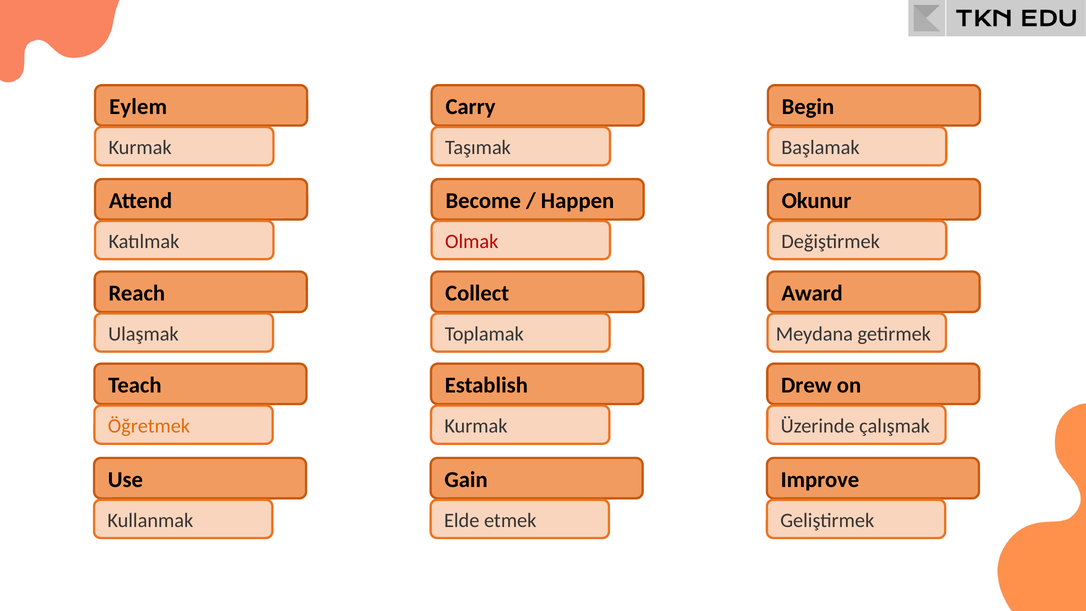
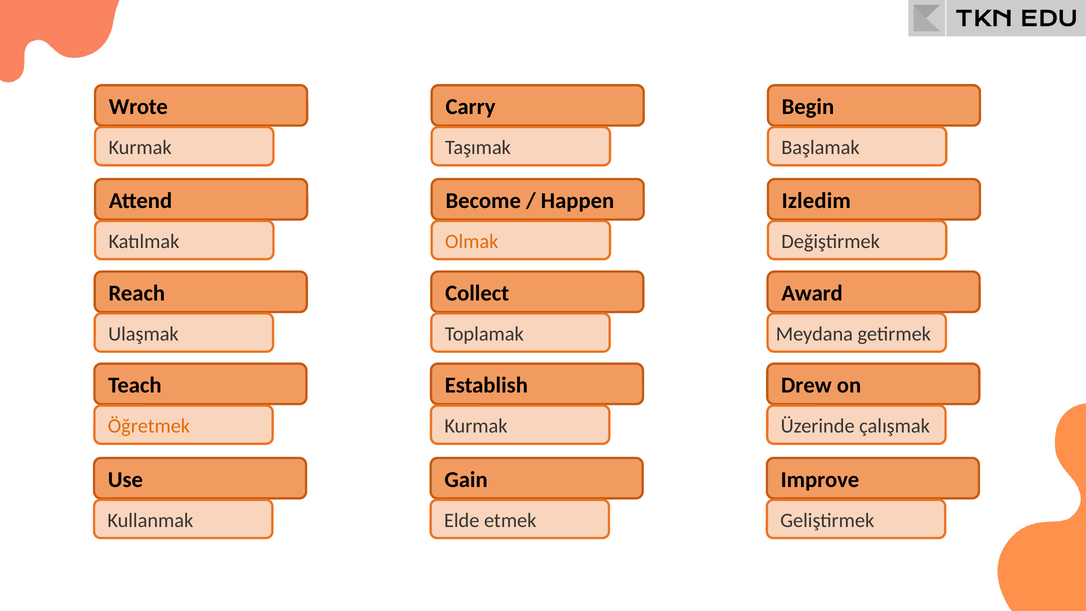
Eylem: Eylem -> Wrote (138, 107)
Okunur: Okunur -> Izledim (816, 201)
Olmak colour: red -> orange (472, 241)
